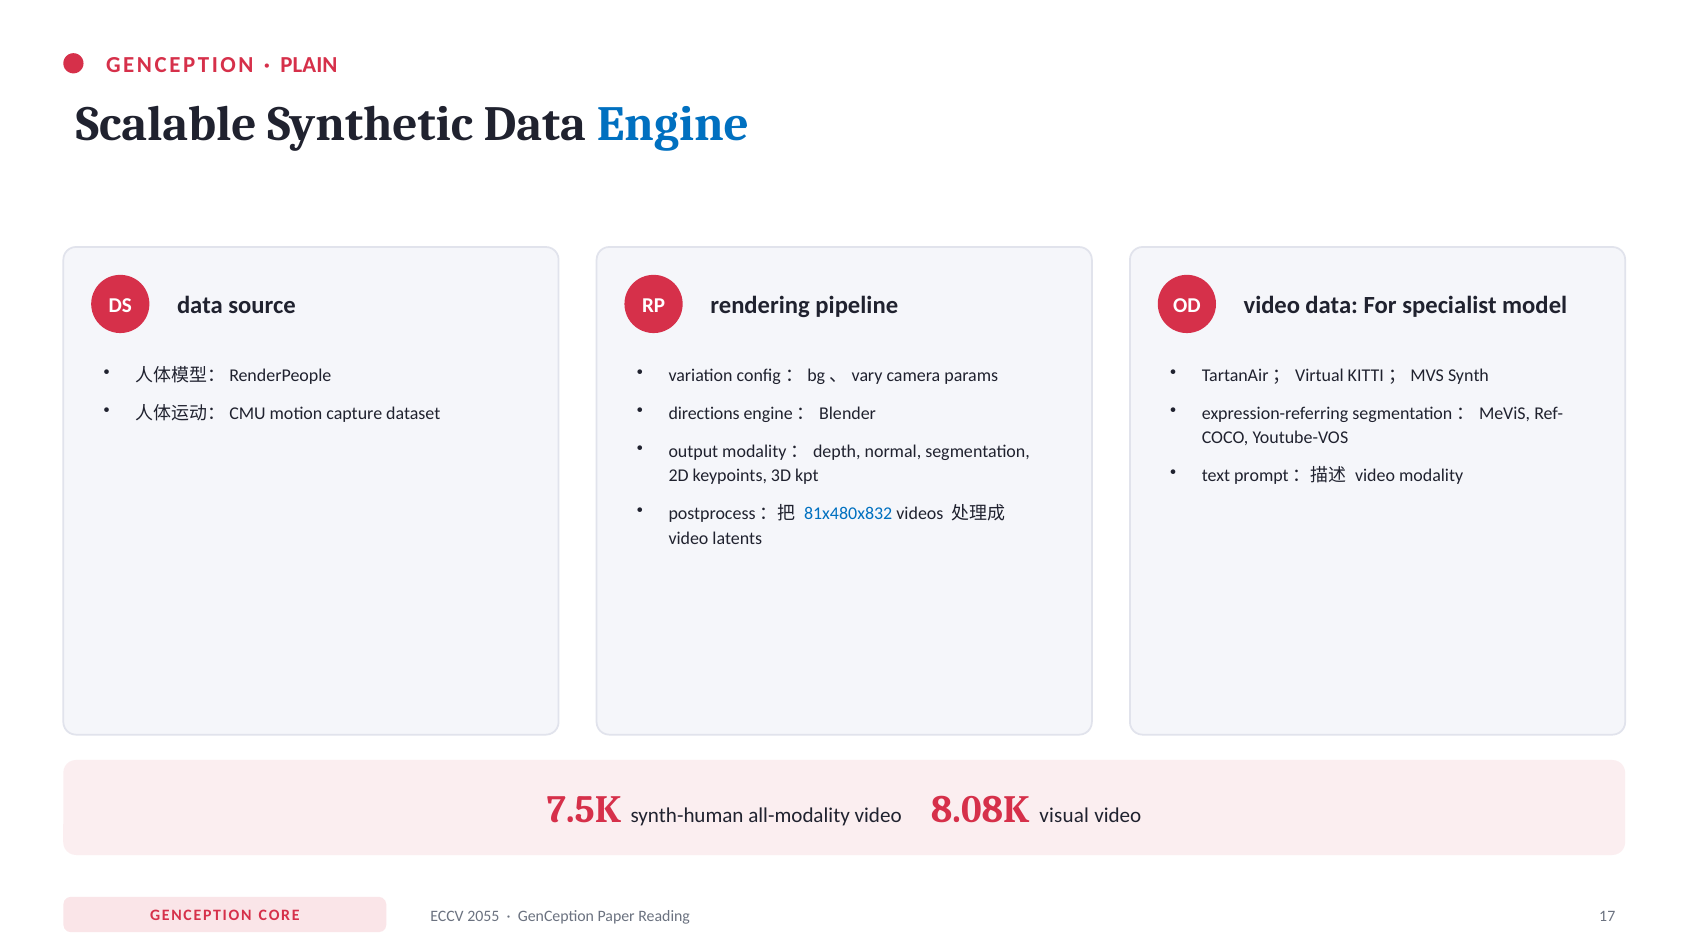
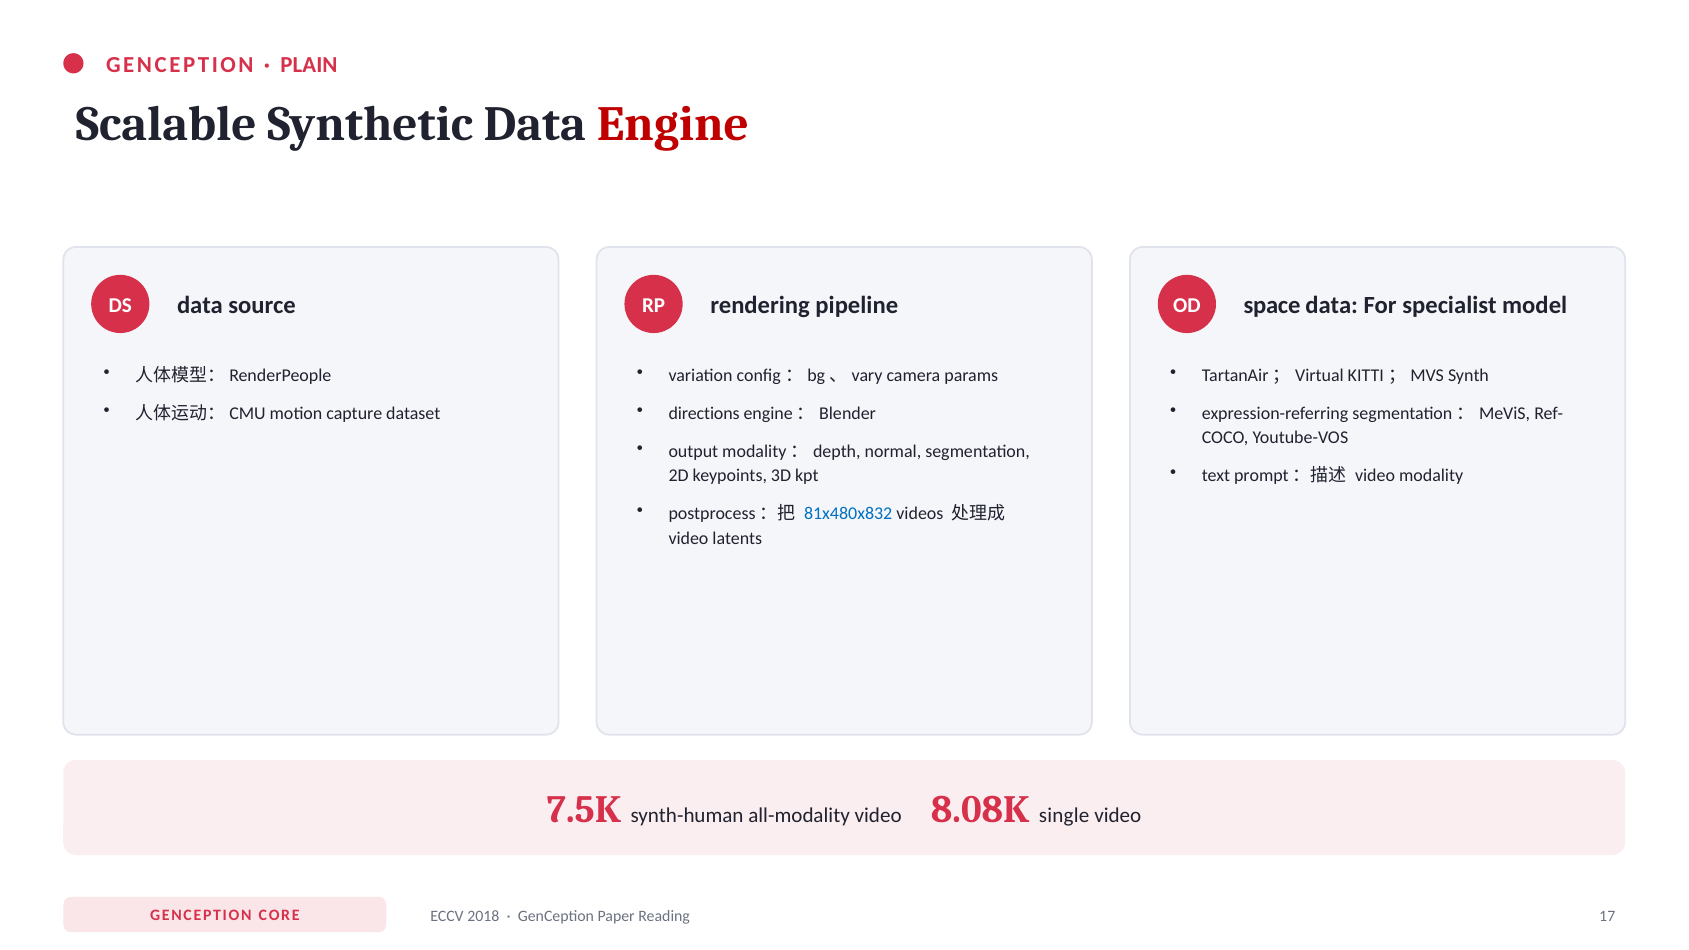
Engine colour: blue -> red (673, 124)
OD video: video -> space (1272, 306)
visual: visual -> single (1064, 816)
2055: 2055 -> 2018 (483, 916)
